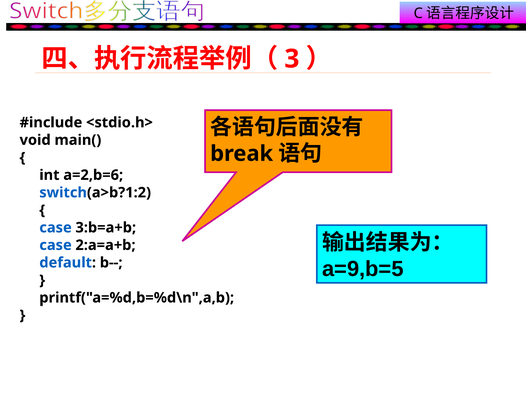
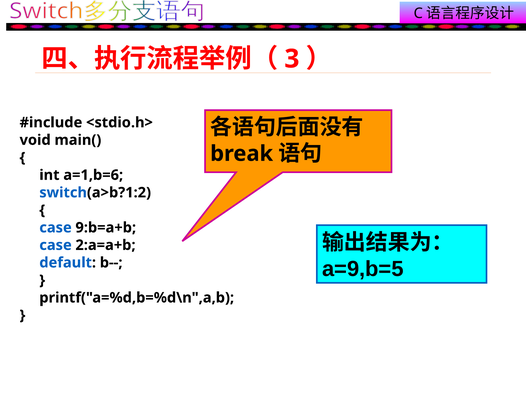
a=2,b=6: a=2,b=6 -> a=1,b=6 (93, 175)
3:b=a+b: 3:b=a+b -> 9:b=a+b (106, 228)
